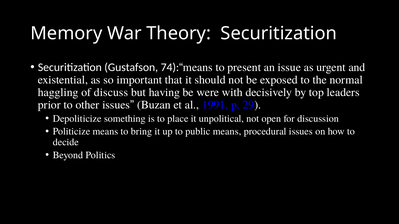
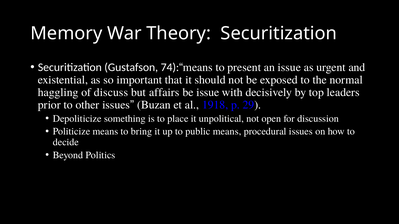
having: having -> affairs (164, 93)
be were: were -> issue (208, 93)
1991: 1991 -> 1918 (215, 105)
